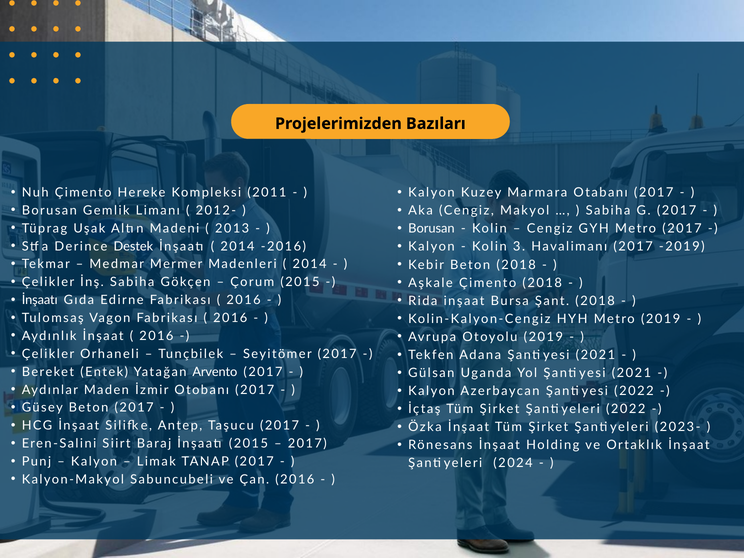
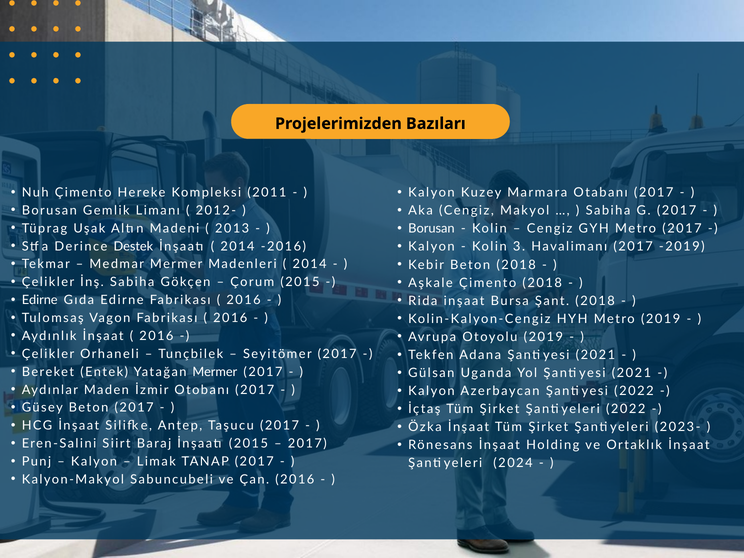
İnşaatı: İnşaatı -> Edirne (40, 300)
Yatağan Arvento: Arvento -> Mermer (215, 372)
